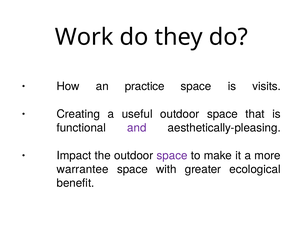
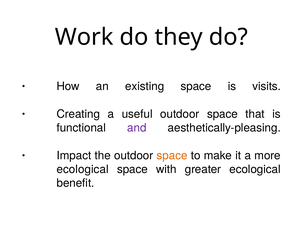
practice: practice -> existing (145, 86)
space colour: purple -> orange (172, 156)
warrantee: warrantee -> ecological (83, 169)
